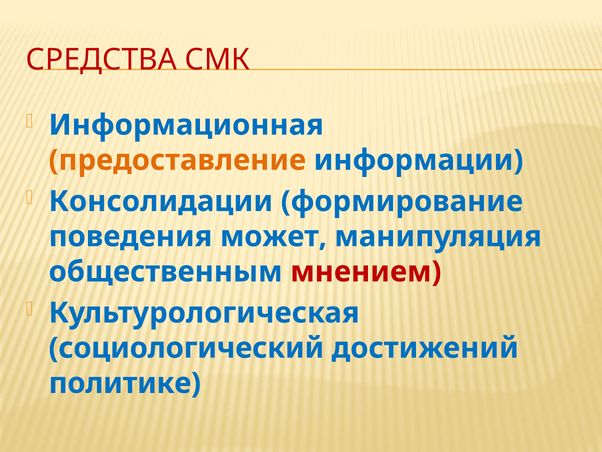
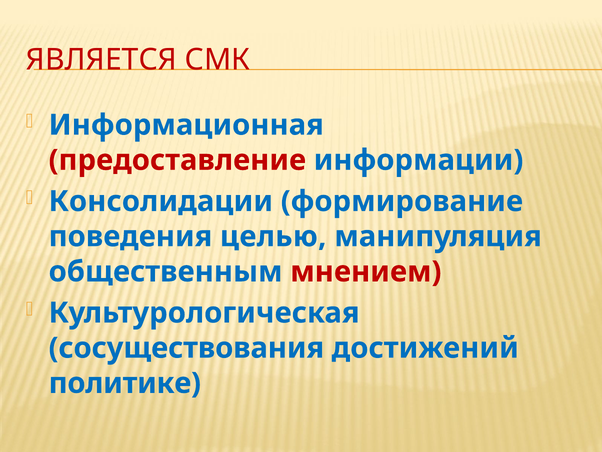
СРЕДСТВА: СРЕДСТВА -> ЯВЛЯЕТСЯ (102, 60)
предоставление colour: orange -> red (177, 160)
может: может -> целью (273, 236)
социологический: социологический -> сосуществования (186, 348)
